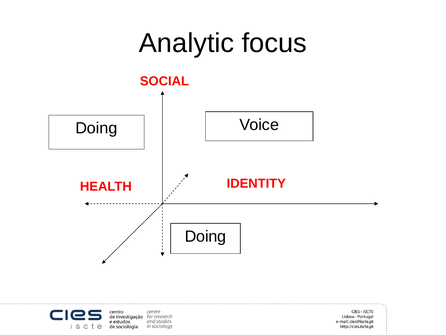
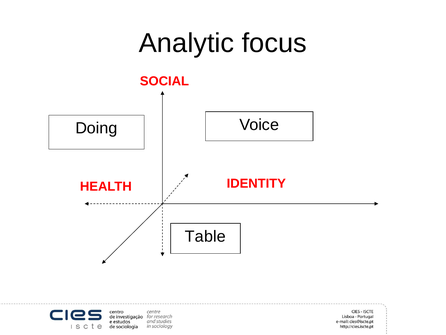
Doing: Doing -> Table (205, 236)
